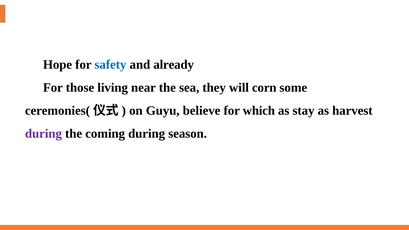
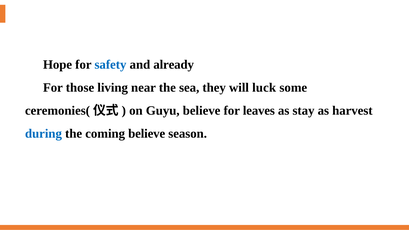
corn: corn -> luck (264, 88)
which: which -> leaves (259, 111)
during colour: purple -> blue (43, 134)
coming during: during -> believe (147, 134)
